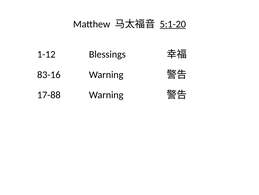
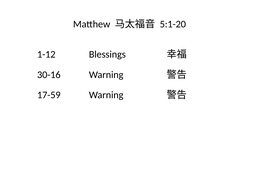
5:1-20 underline: present -> none (173, 24)
83-16: 83-16 -> 30-16 (49, 74)
17-88: 17-88 -> 17-59 (49, 95)
